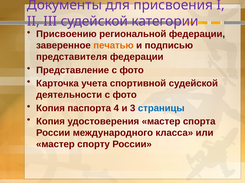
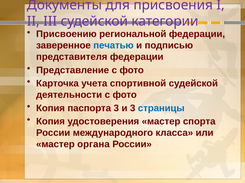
печатью colour: orange -> blue (113, 46)
паспорта 4: 4 -> 3 (116, 109)
спорту: спорту -> органа (93, 145)
